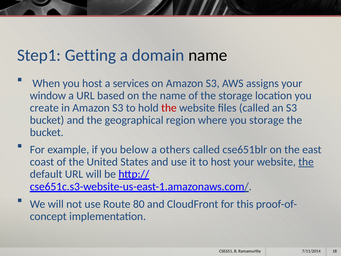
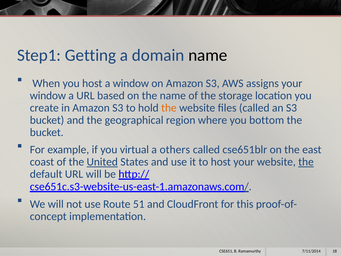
a services: services -> window (131, 83)
the colour: red -> orange (169, 108)
you storage: storage -> bottom (267, 120)
below: below -> virtual (134, 149)
United underline: none -> present (102, 162)
80: 80 -> 51 (139, 204)
